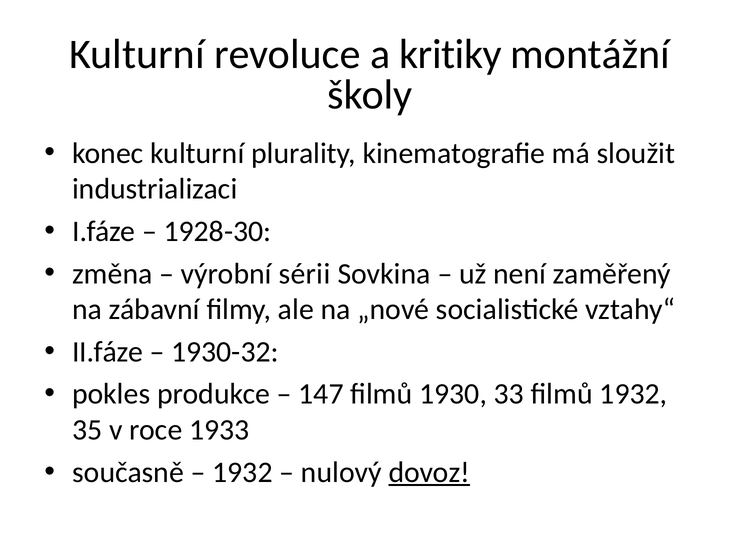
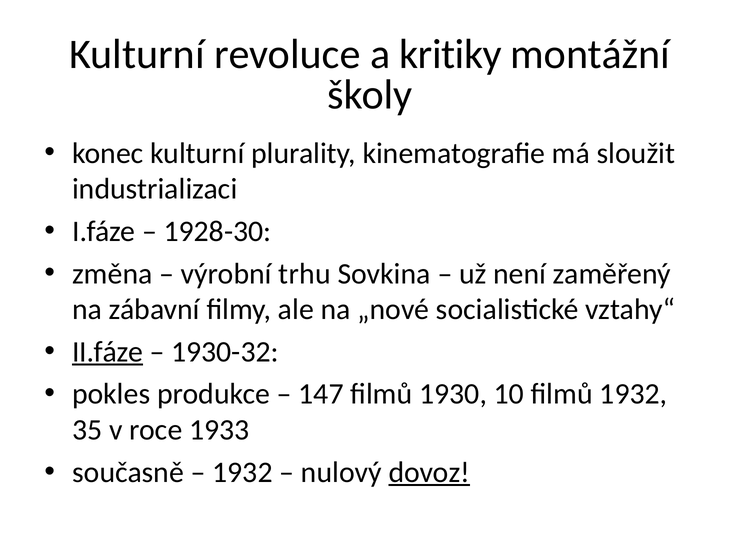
sérii: sérii -> trhu (305, 274)
II.fáze underline: none -> present (108, 352)
33: 33 -> 10 (509, 394)
